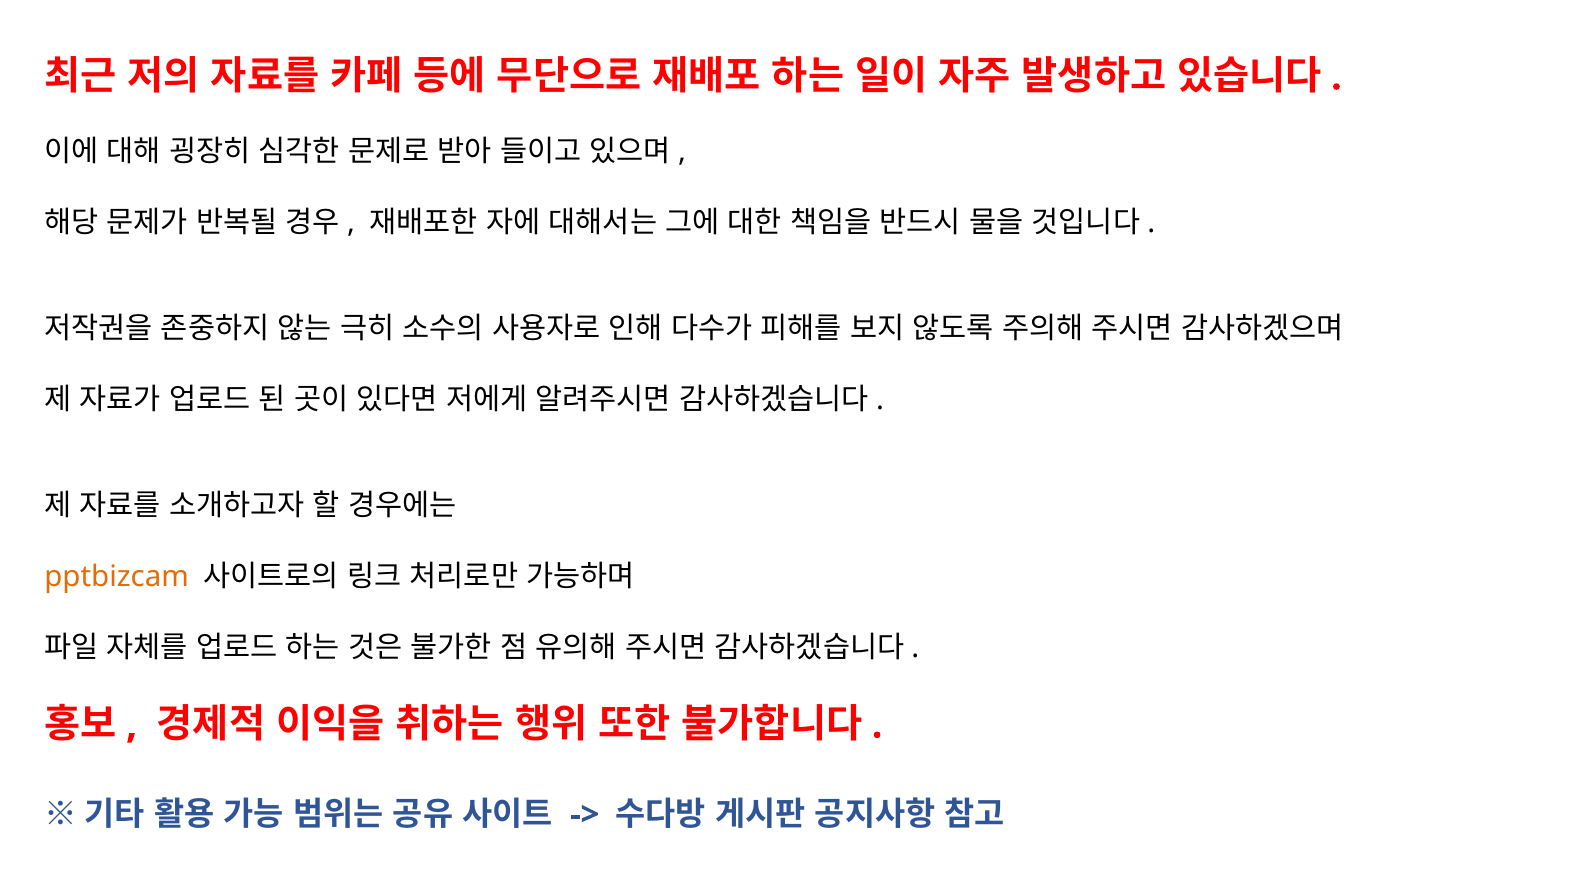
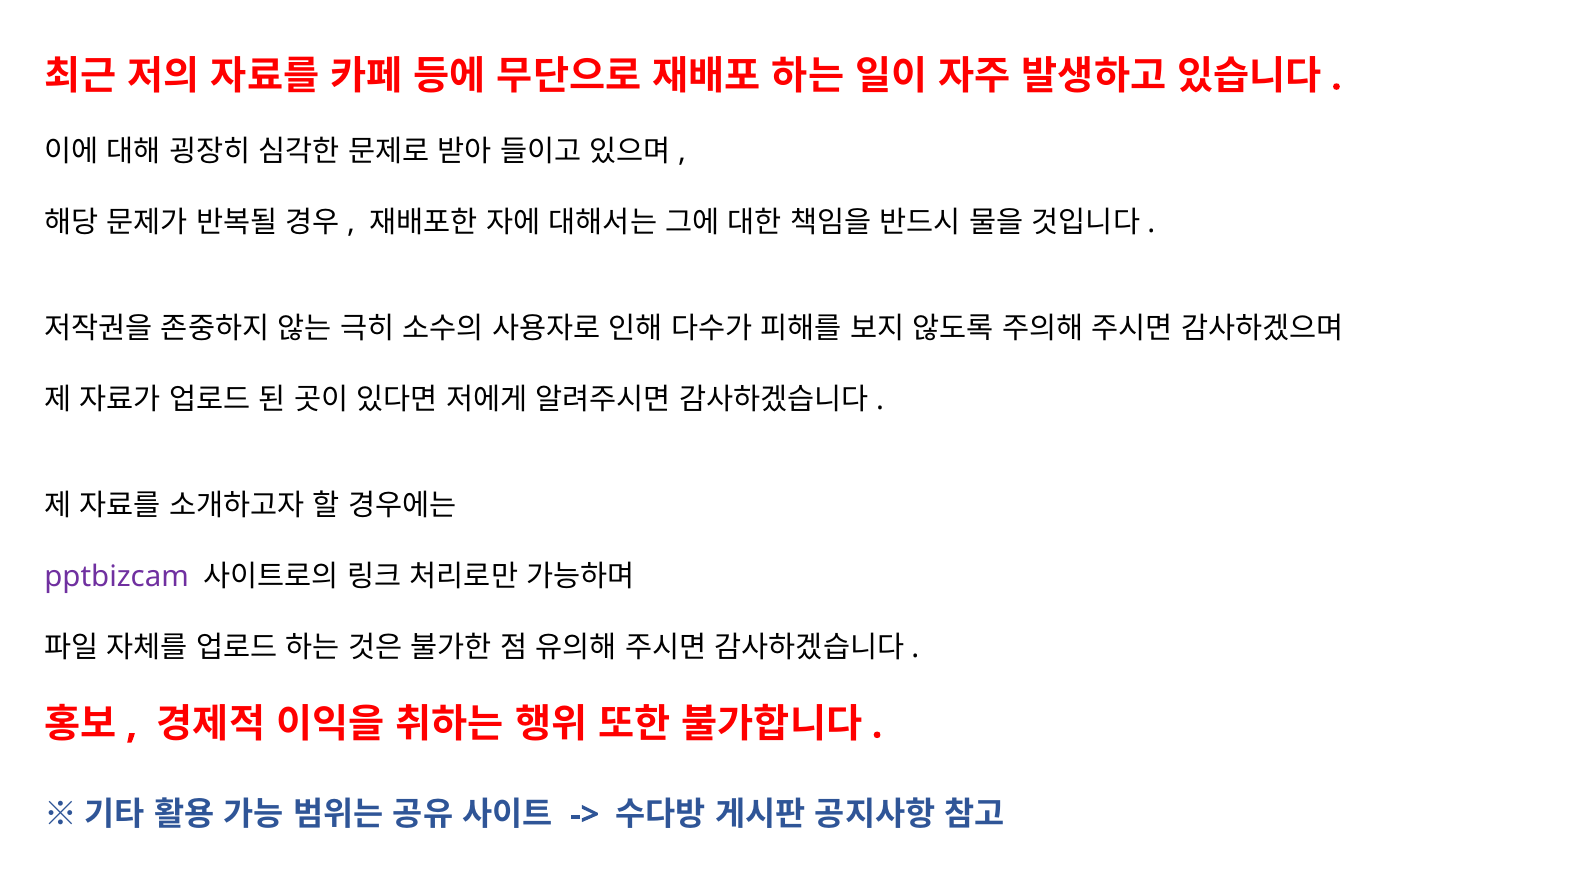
pptbizcam colour: orange -> purple (117, 576)
